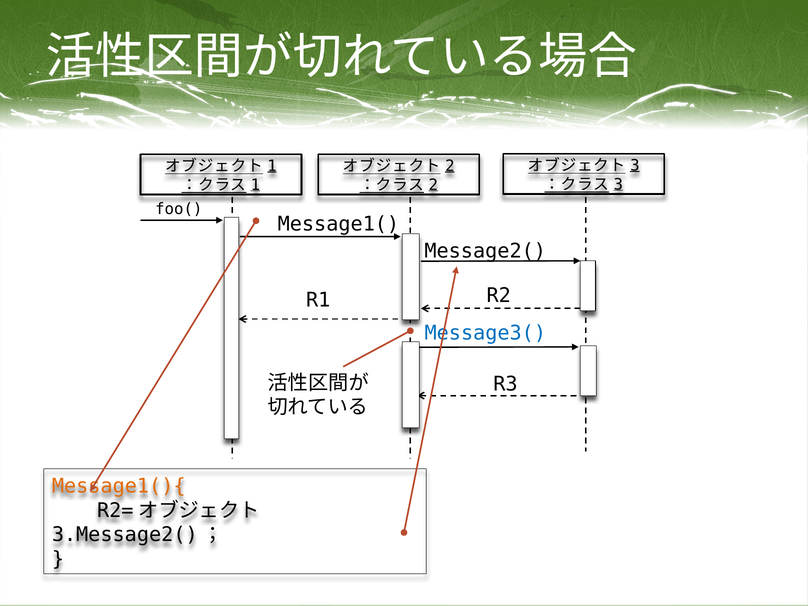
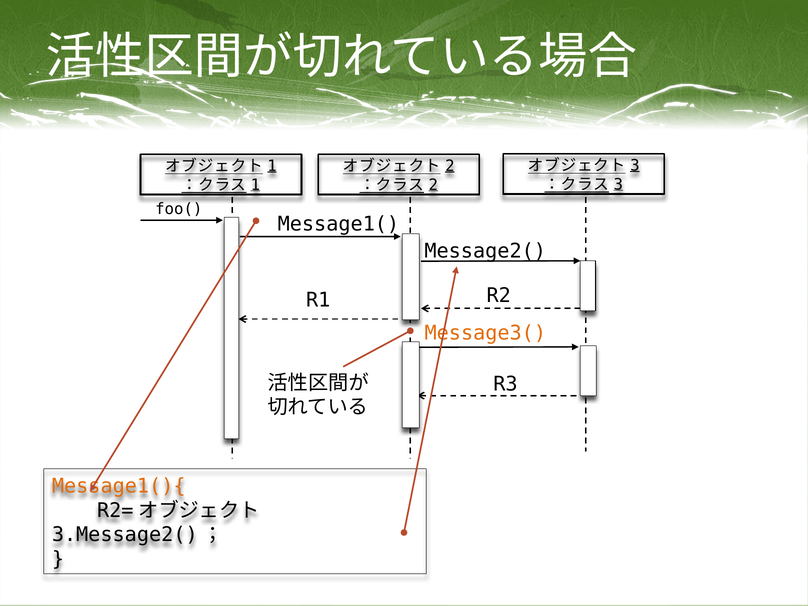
Message3( colour: blue -> orange (485, 333)
